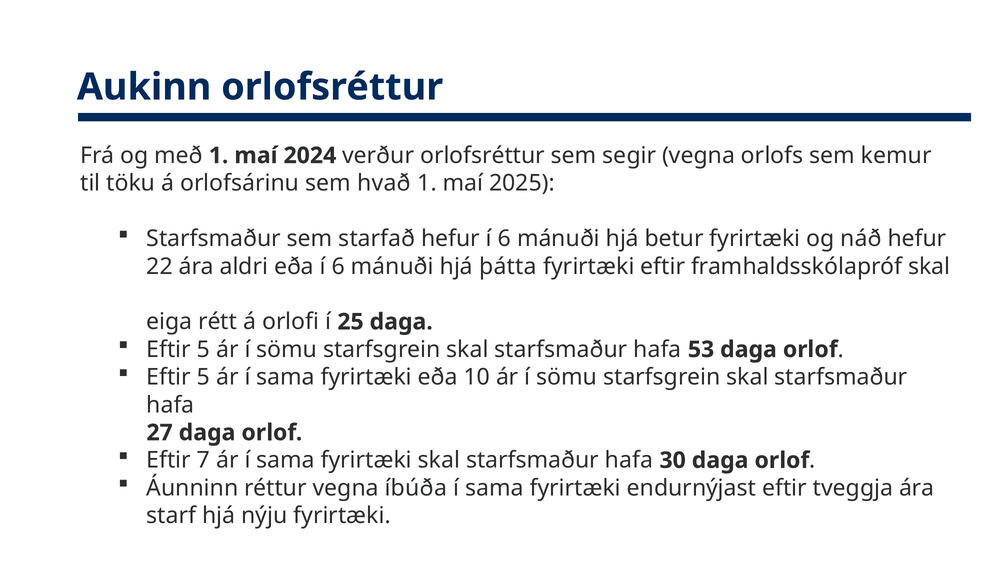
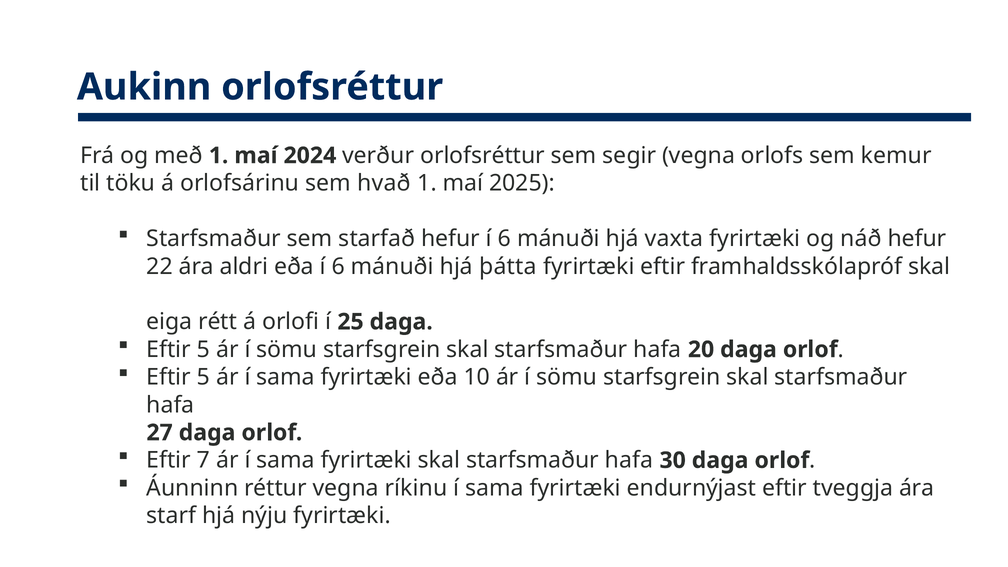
betur: betur -> vaxta (674, 239)
53: 53 -> 20 (701, 350)
íbúða: íbúða -> ríkinu (416, 488)
